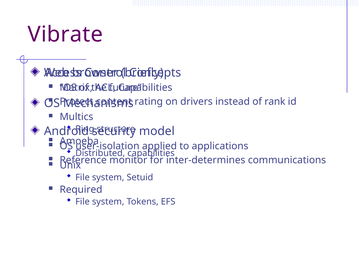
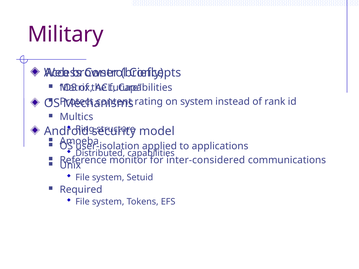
Vibrate: Vibrate -> Military (66, 34)
on drivers: drivers -> system (197, 102)
inter-determines: inter-determines -> inter-considered (206, 160)
